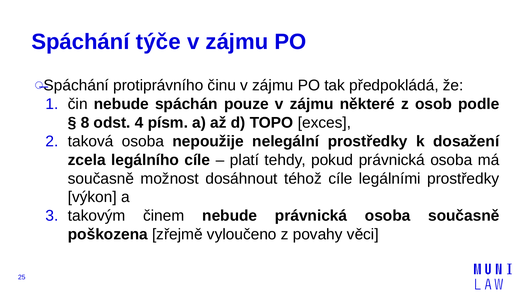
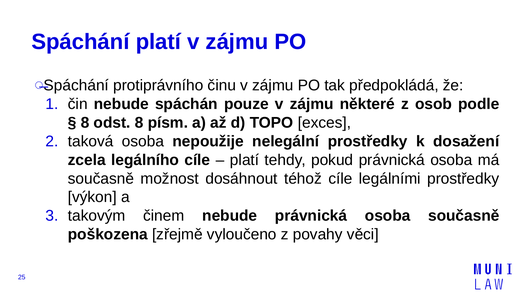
Spáchání týče: týče -> platí (158, 42)
odst 4: 4 -> 8 (139, 123)
